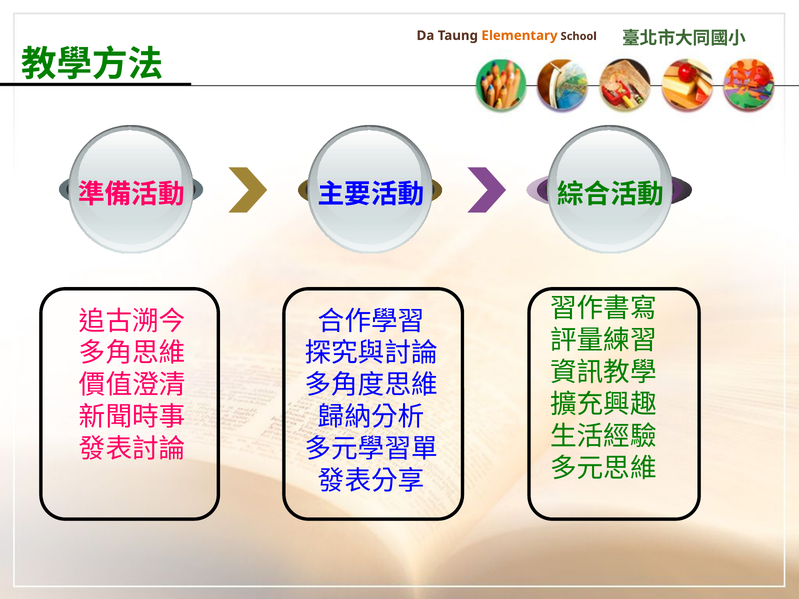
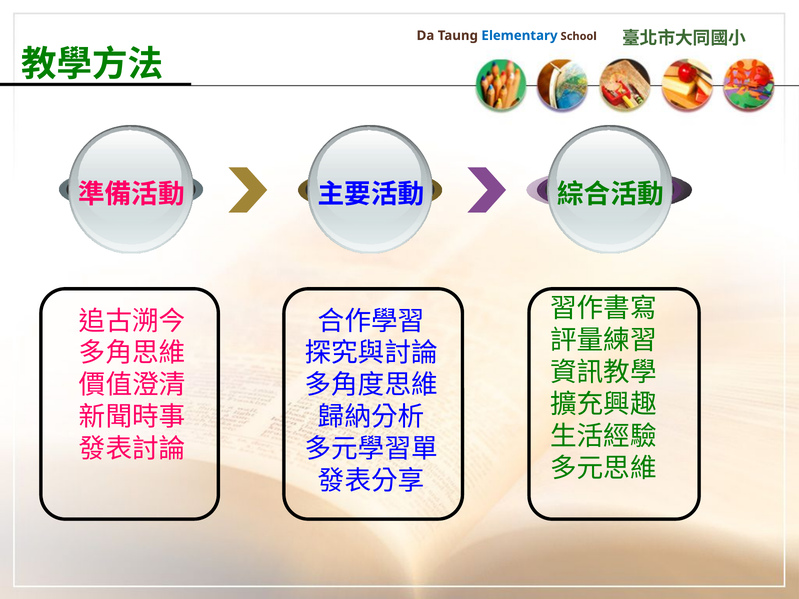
Elementary colour: orange -> blue (520, 36)
